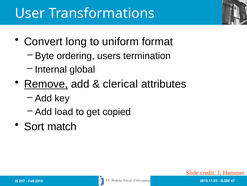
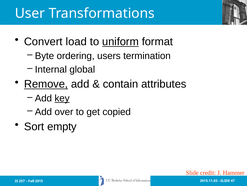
long: long -> load (76, 42)
uniform underline: none -> present (120, 42)
clerical: clerical -> contain (121, 84)
key underline: none -> present (62, 98)
load: load -> over (64, 111)
match: match -> empty (62, 126)
